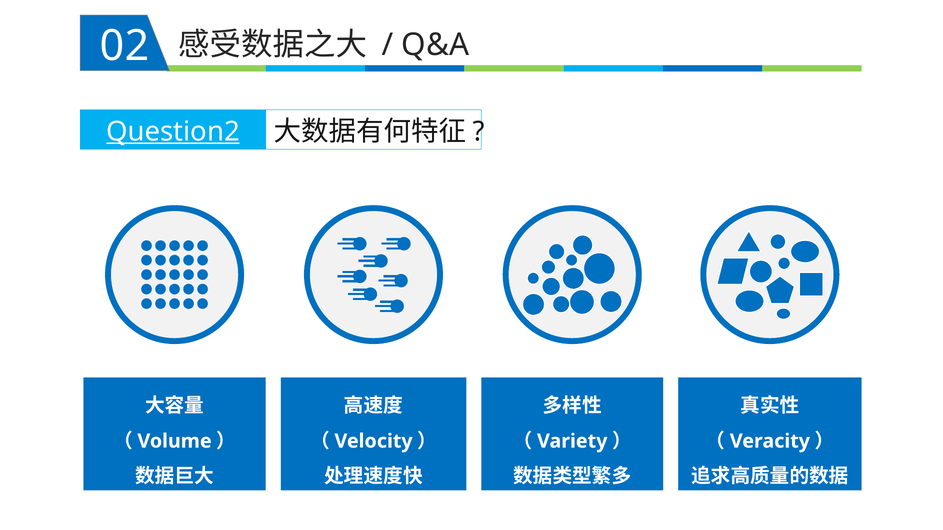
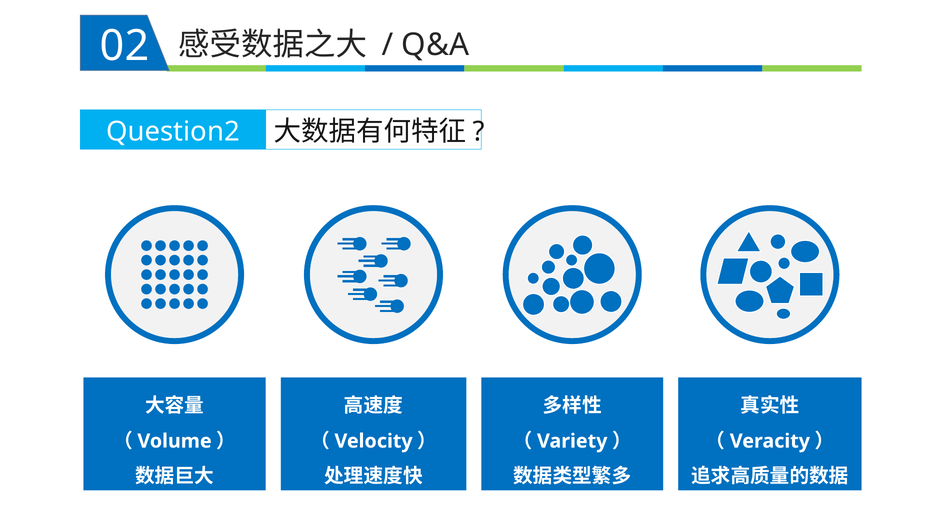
Question2 underline: present -> none (173, 132)
